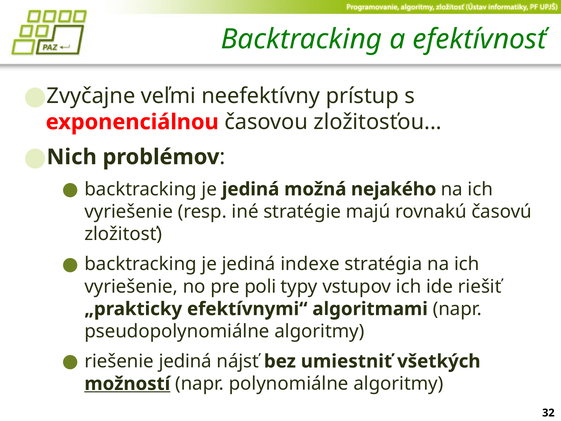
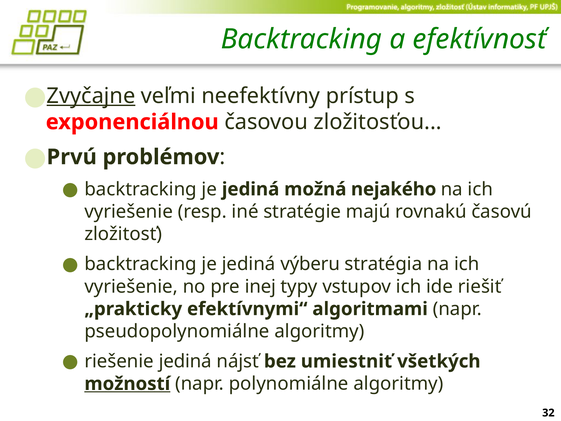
Zvyčajne underline: none -> present (91, 96)
Nich: Nich -> Prvú (72, 157)
indexe: indexe -> výberu (310, 264)
poli: poli -> inej (260, 286)
